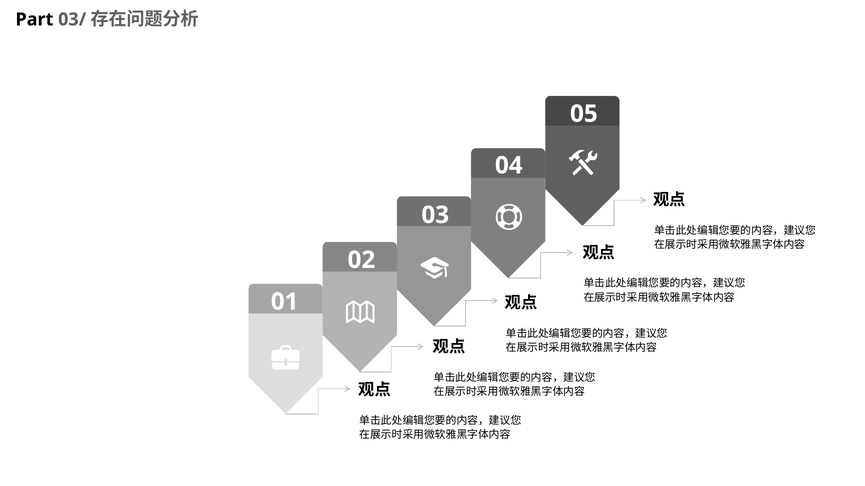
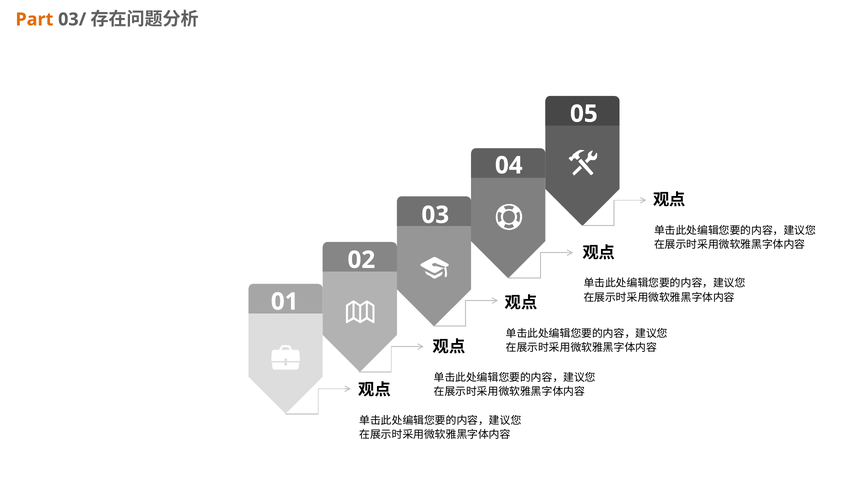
Part colour: black -> orange (34, 19)
